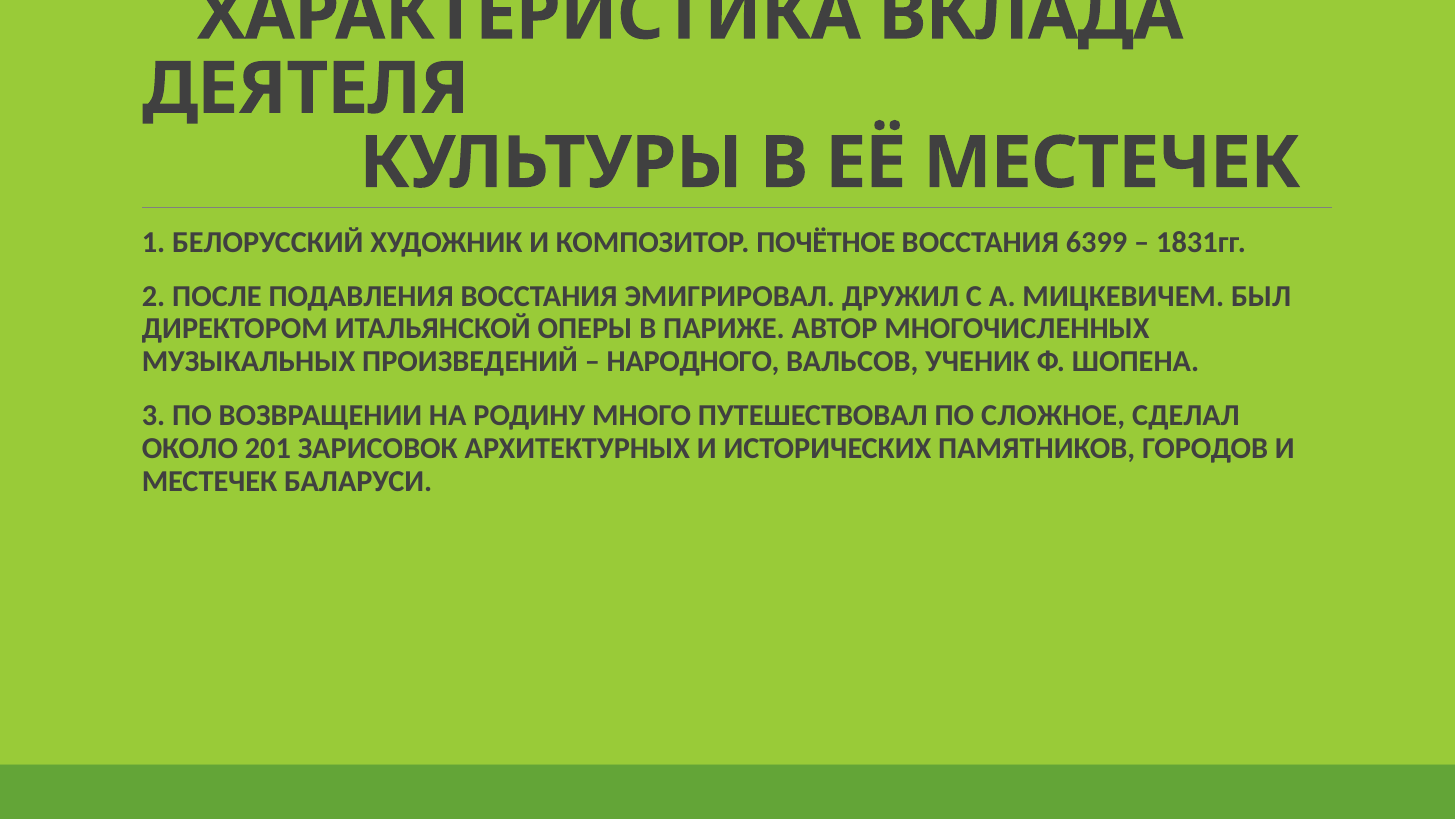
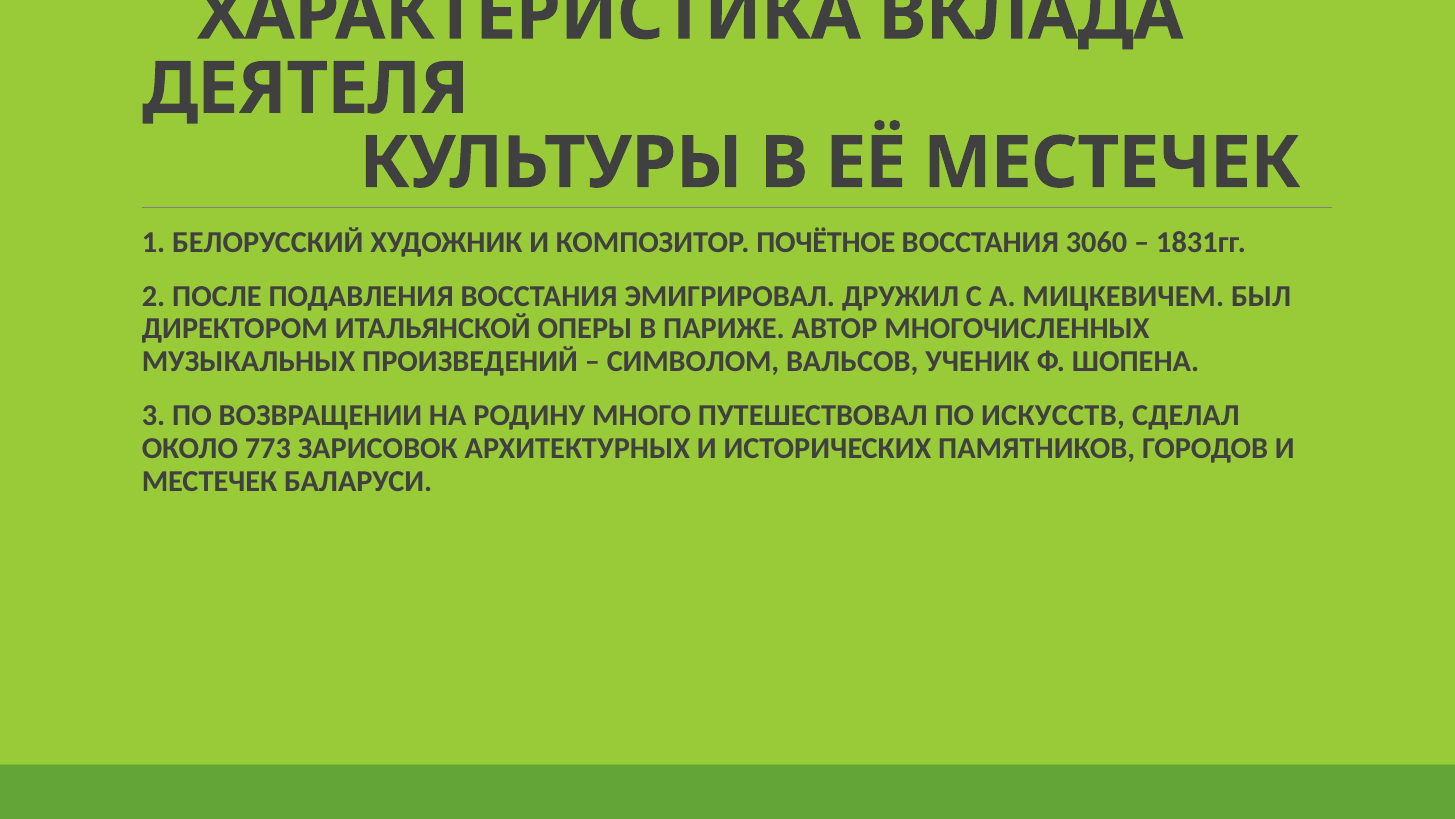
6399: 6399 -> 3060 (1097, 242)
НАРОДНОГО: НАРОДНОГО -> СИМВОЛОМ (693, 361)
СЛОЖНОЕ: СЛОЖНОЕ -> ИСКУССТВ (1053, 415)
201: 201 -> 773 (268, 448)
